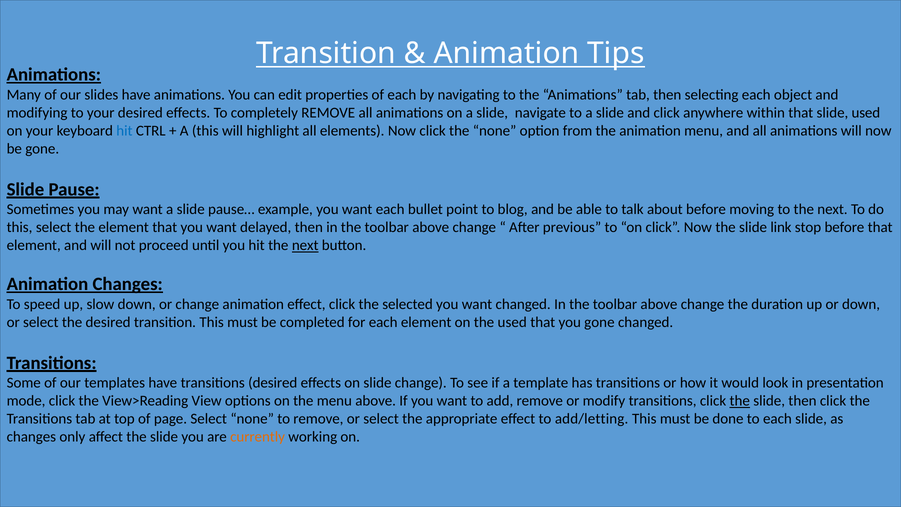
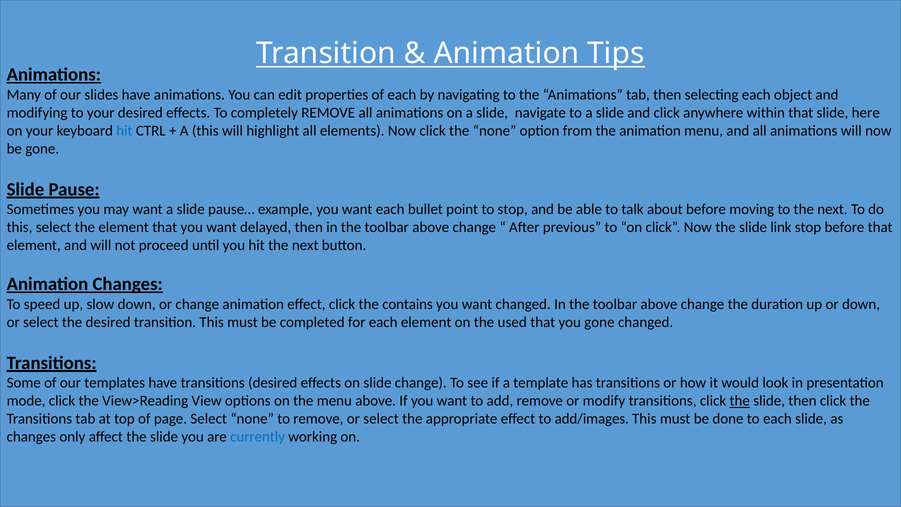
slide used: used -> here (866, 113)
to blog: blog -> stop (513, 209)
next underline: present -> none (305, 245)
selected: selected -> contains (408, 304)
add/letting: add/letting -> add/images (592, 419)
currently colour: orange -> blue (258, 437)
